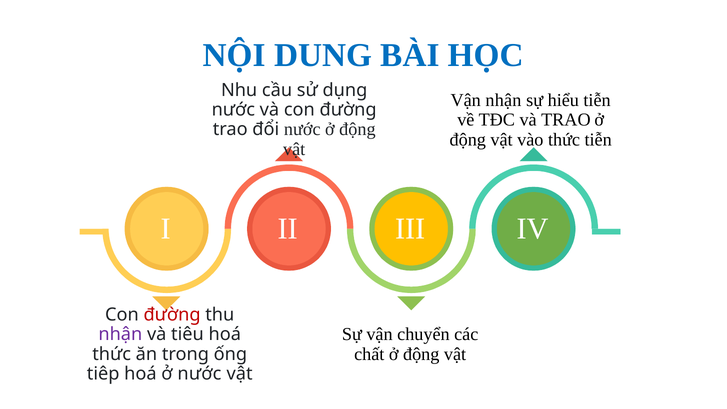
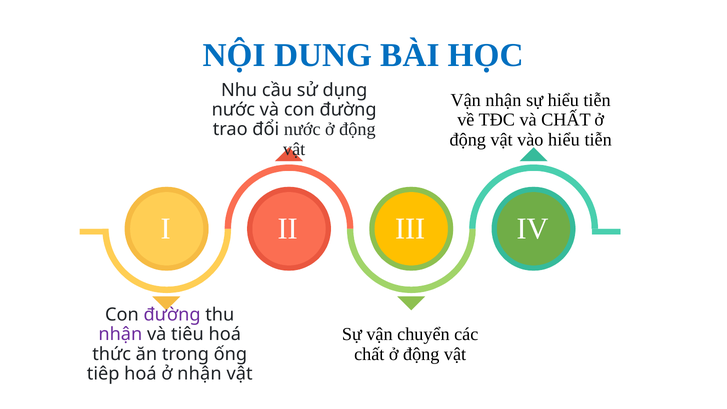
và TRAO: TRAO -> CHẤT (566, 120)
vào thức: thức -> hiểu (564, 140)
đường colour: red -> purple (172, 315)
ở nước: nước -> nhận (199, 374)
